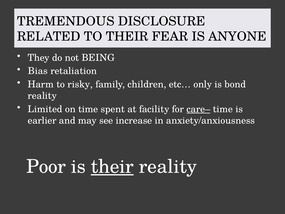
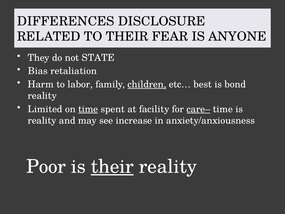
TREMENDOUS: TREMENDOUS -> DIFFERENCES (66, 21)
BEING: BEING -> STATE (98, 58)
risky: risky -> labor (80, 84)
children underline: none -> present (147, 84)
only: only -> best (203, 84)
time underline: none -> present (88, 109)
earlier: earlier -> reality (42, 120)
